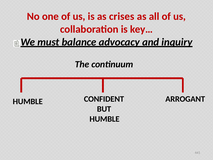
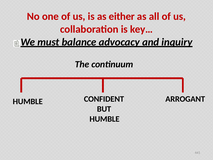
crises: crises -> either (122, 16)
